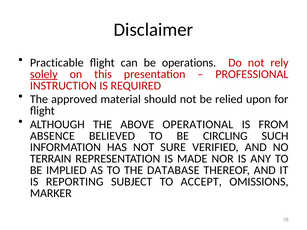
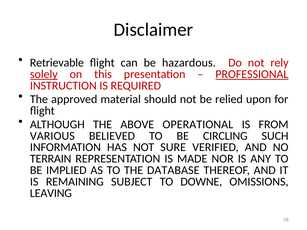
Practicable: Practicable -> Retrievable (57, 63)
operations: operations -> hazardous (189, 63)
PROFESSIONAL underline: none -> present (252, 74)
ABSENCE: ABSENCE -> VARIOUS (52, 136)
REPORTING: REPORTING -> REMAINING (75, 182)
ACCEPT: ACCEPT -> DOWNE (201, 182)
MARKER: MARKER -> LEAVING (51, 193)
